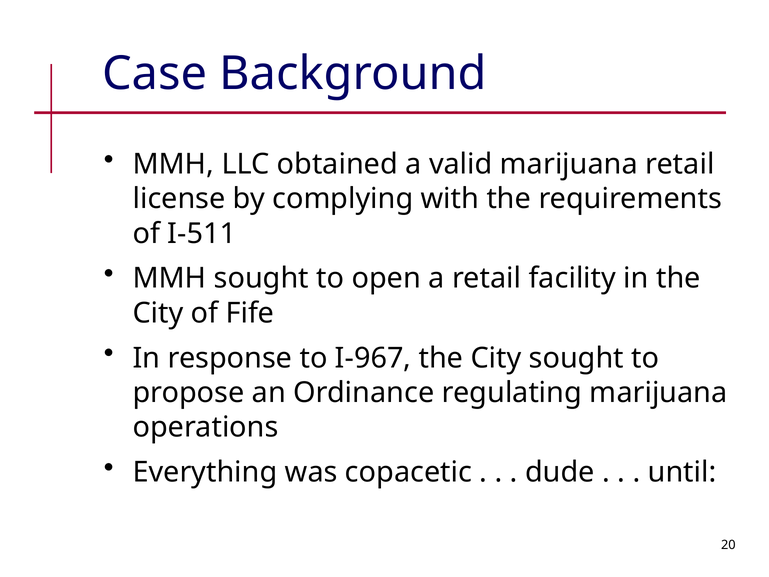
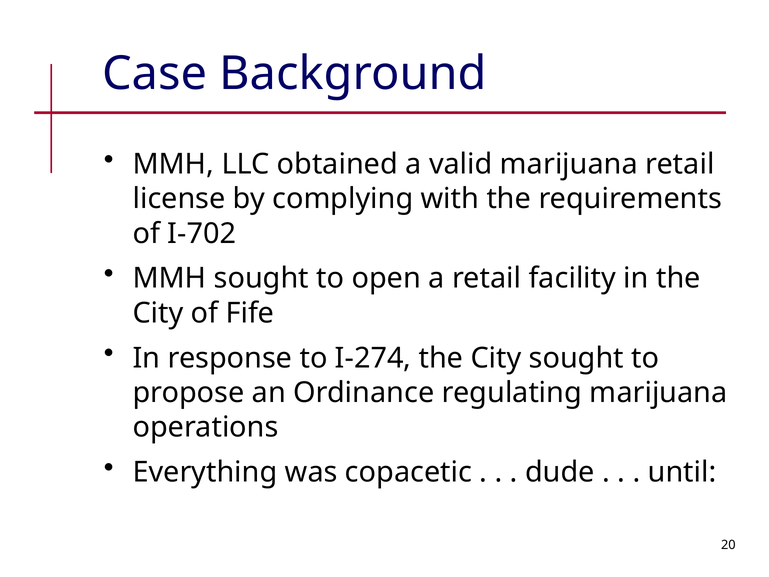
I-511: I-511 -> I-702 (202, 233)
I-967: I-967 -> I-274 (373, 358)
